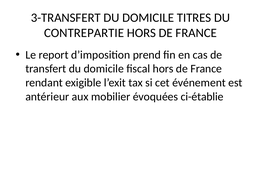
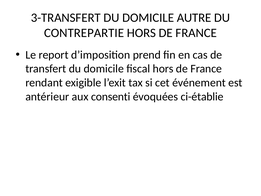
TITRES: TITRES -> AUTRE (194, 18)
mobilier: mobilier -> consenti (111, 97)
